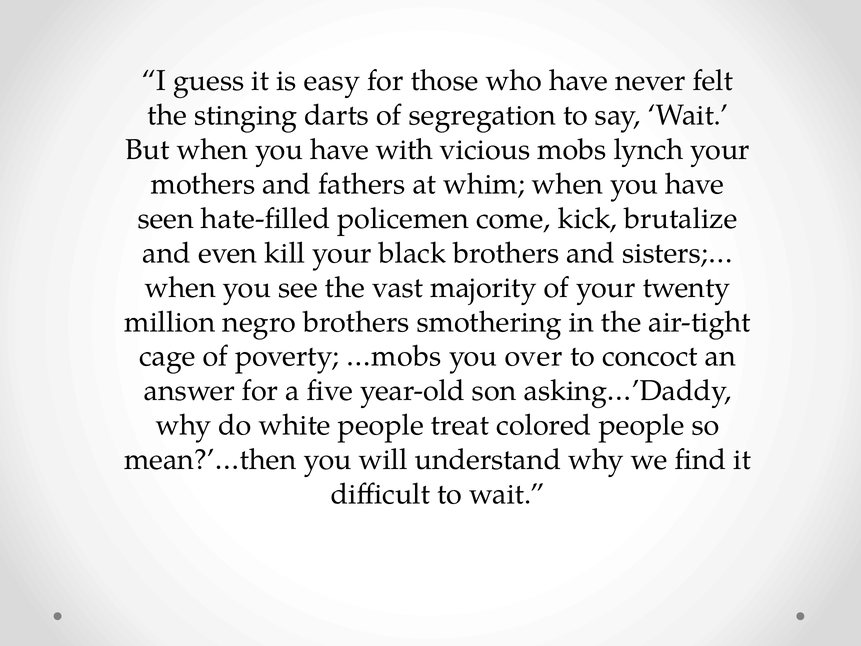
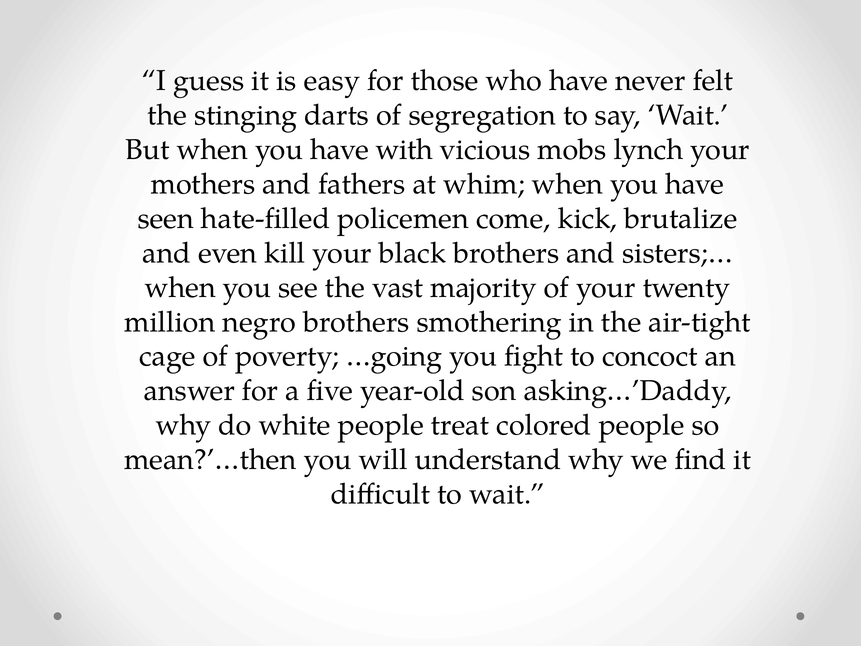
…mobs: …mobs -> …going (394, 356)
over: over -> fight (534, 356)
